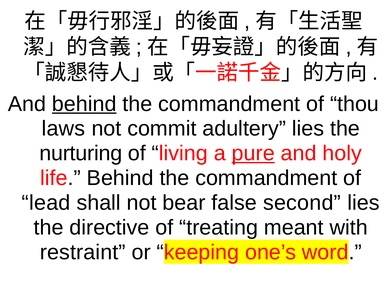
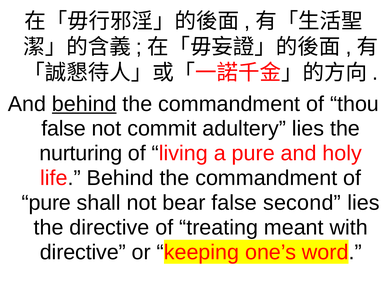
laws: laws -> false (64, 129)
pure underline: present -> none (253, 153)
lead: lead -> pure (46, 203)
restraint: restraint -> directive (83, 252)
